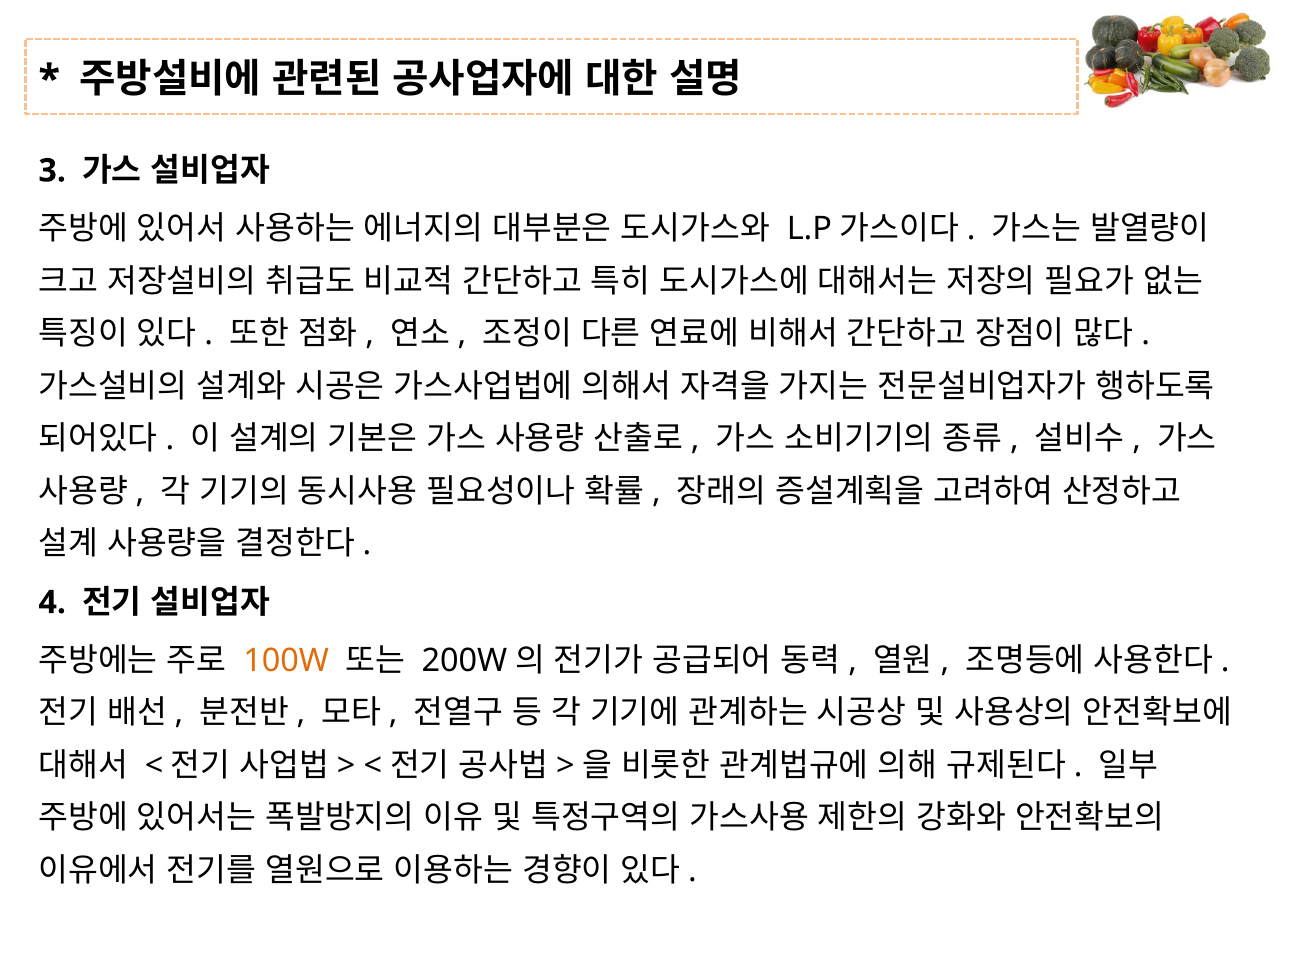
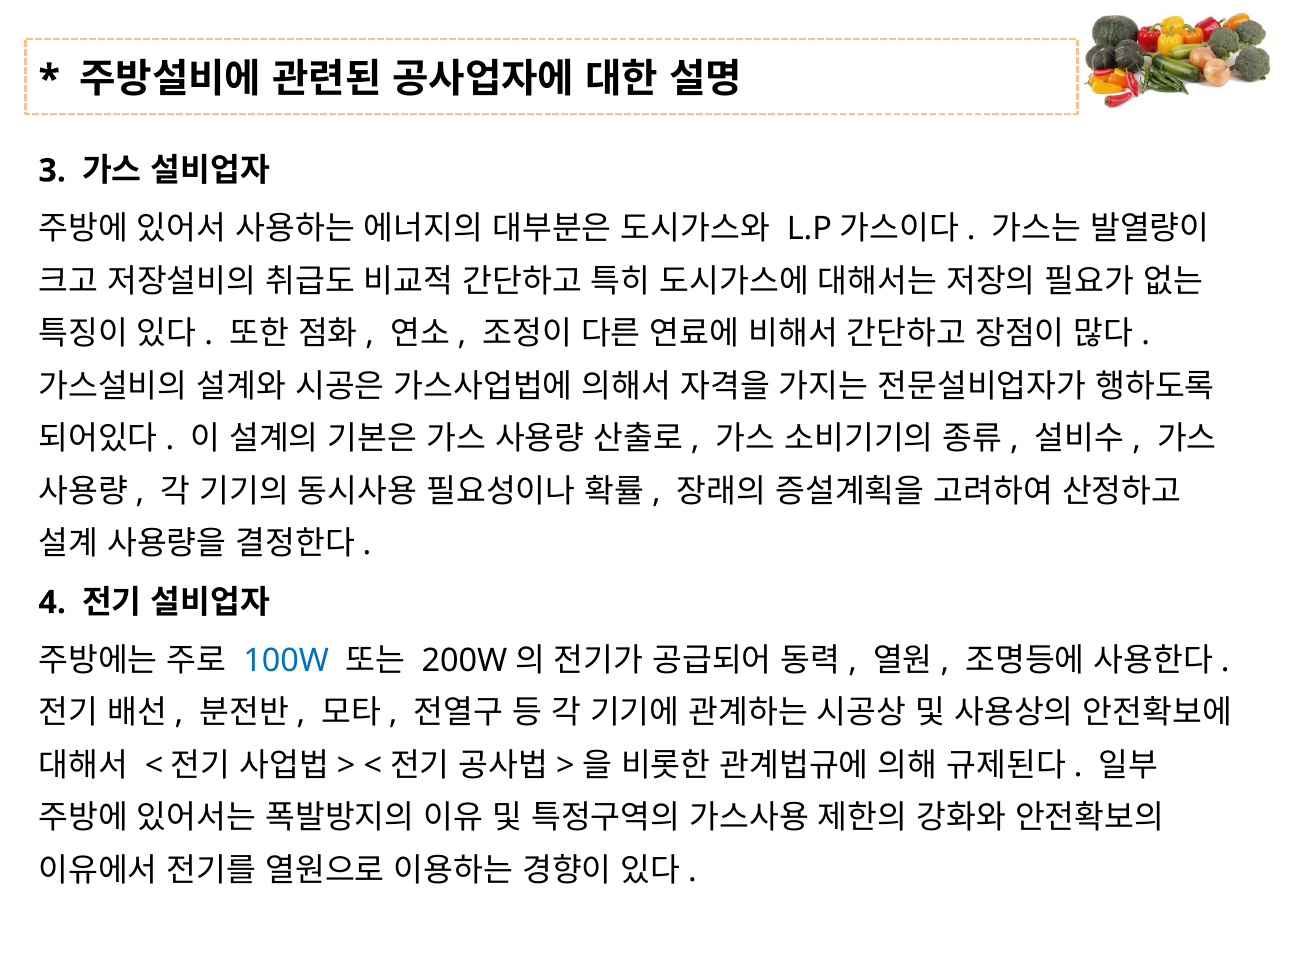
100W colour: orange -> blue (286, 661)
